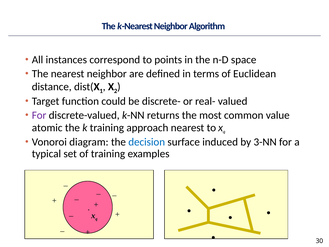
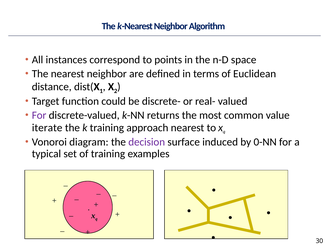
atomic: atomic -> iterate (47, 128)
decision colour: blue -> purple (147, 142)
3-NN: 3-NN -> 0-NN (265, 142)
